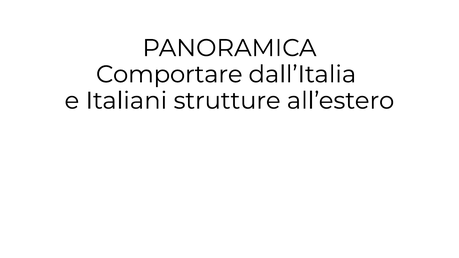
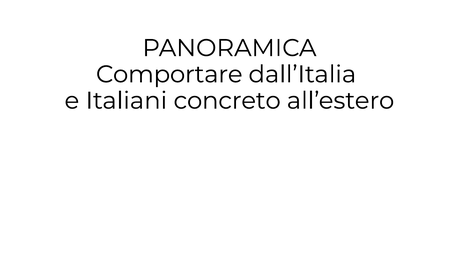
strutture: strutture -> concreto (227, 101)
